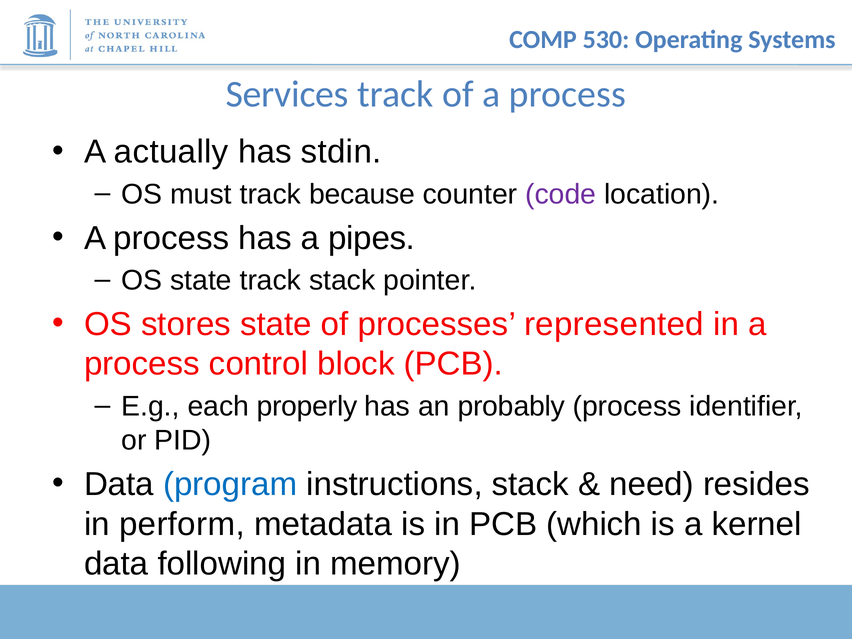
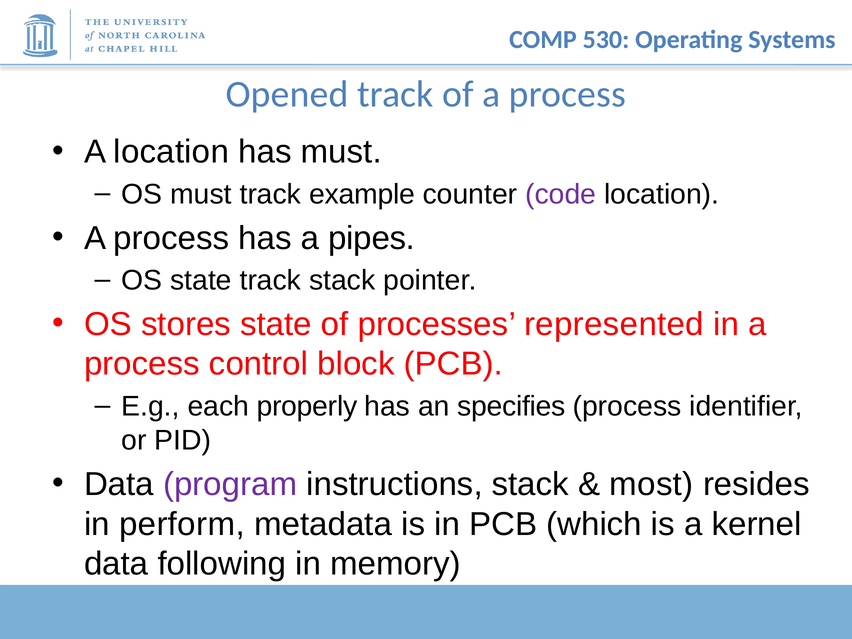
Services: Services -> Opened (287, 94)
A actually: actually -> location (171, 152)
has stdin: stdin -> must (341, 152)
because: because -> example (362, 194)
probably: probably -> specifies (511, 406)
program colour: blue -> purple (230, 484)
need: need -> most (651, 484)
